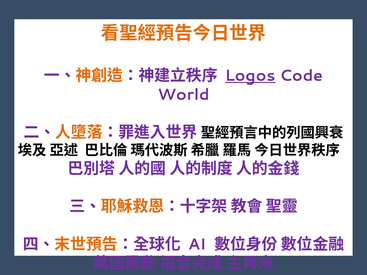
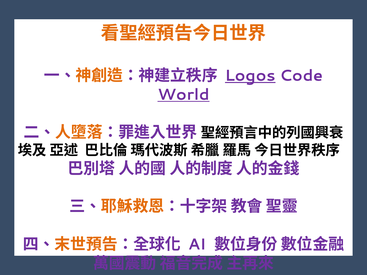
World underline: none -> present (184, 95)
